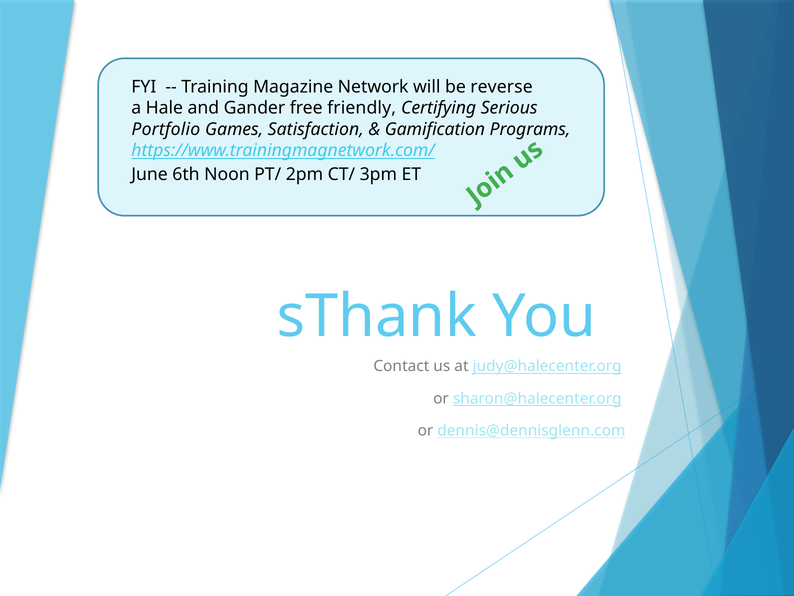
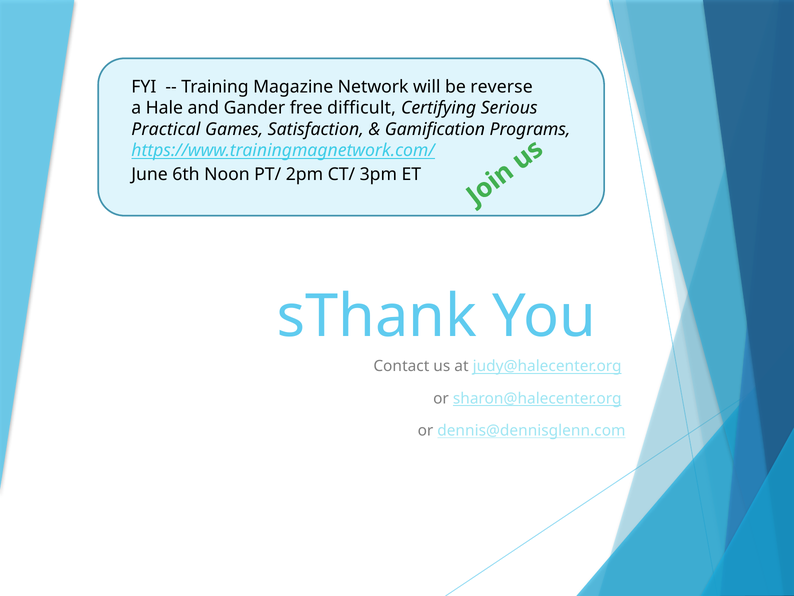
friendly: friendly -> difficult (362, 108)
Portfolio: Portfolio -> Practical (166, 129)
